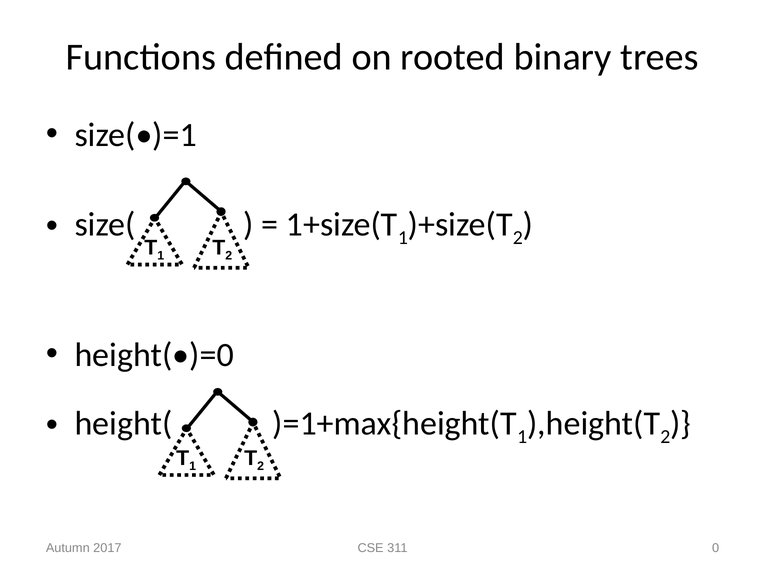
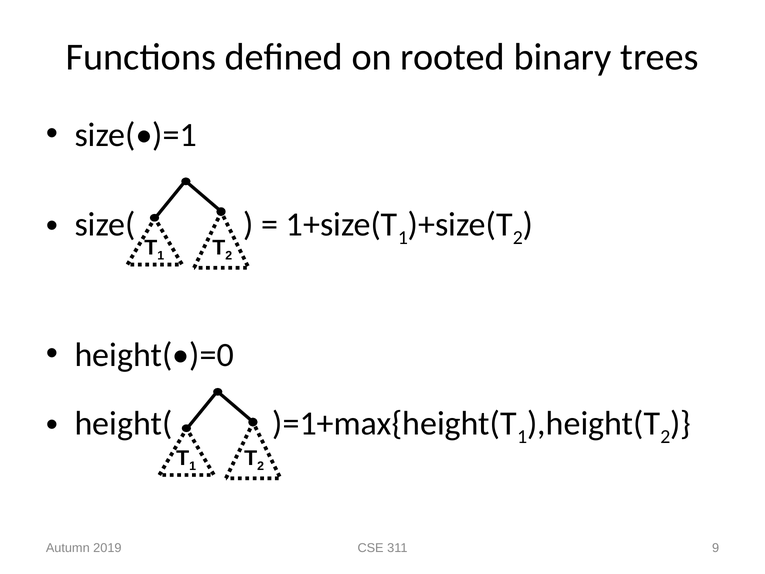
2017: 2017 -> 2019 (107, 548)
0: 0 -> 9 (716, 548)
